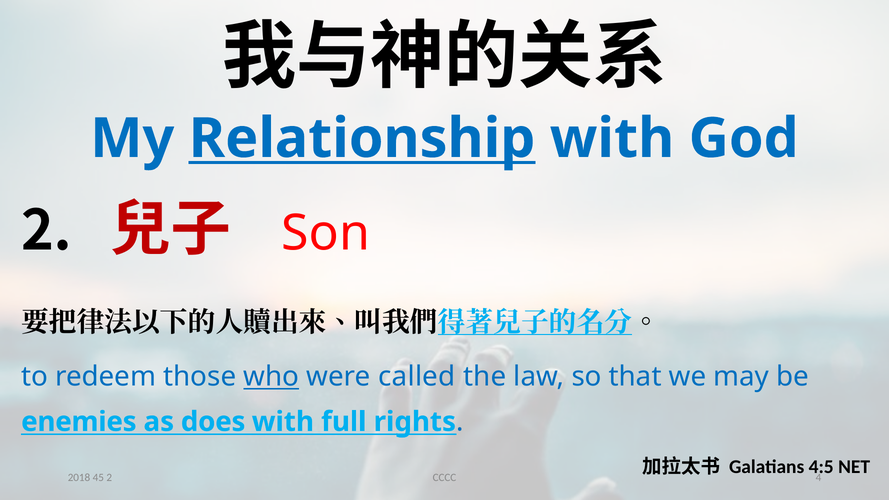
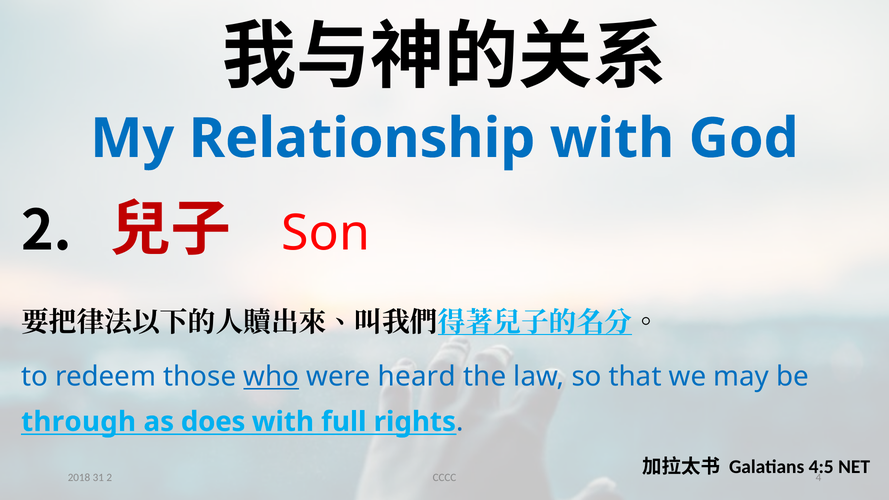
Relationship underline: present -> none (362, 139)
called: called -> heard (417, 377)
enemies: enemies -> through (79, 422)
45: 45 -> 31 (98, 478)
